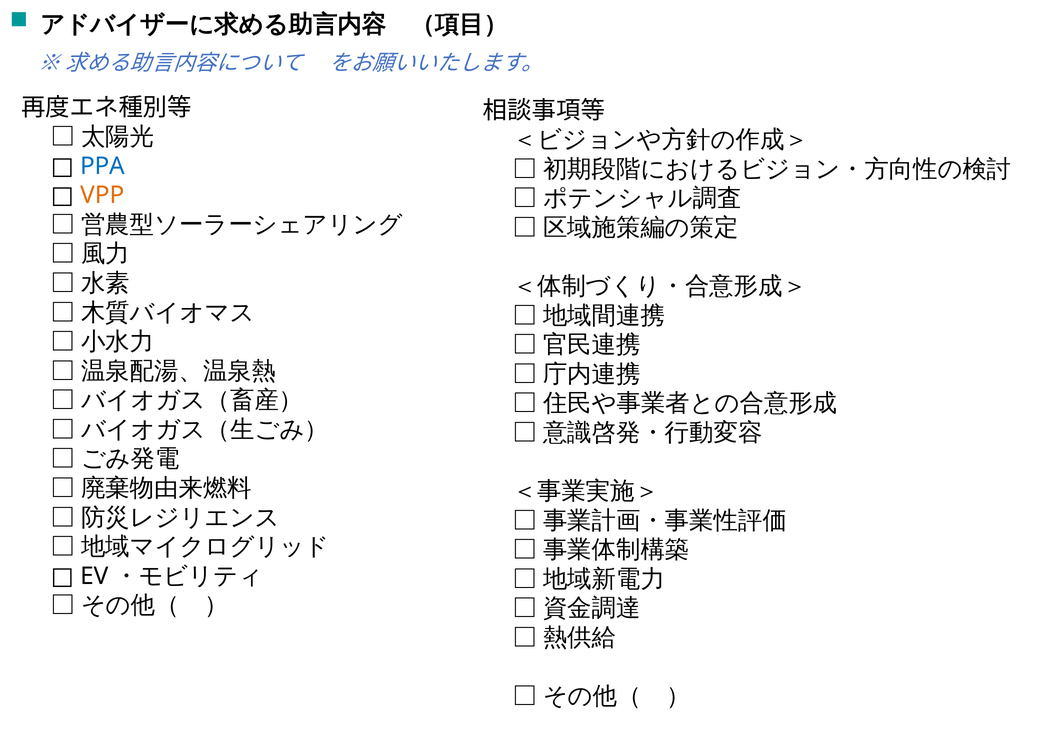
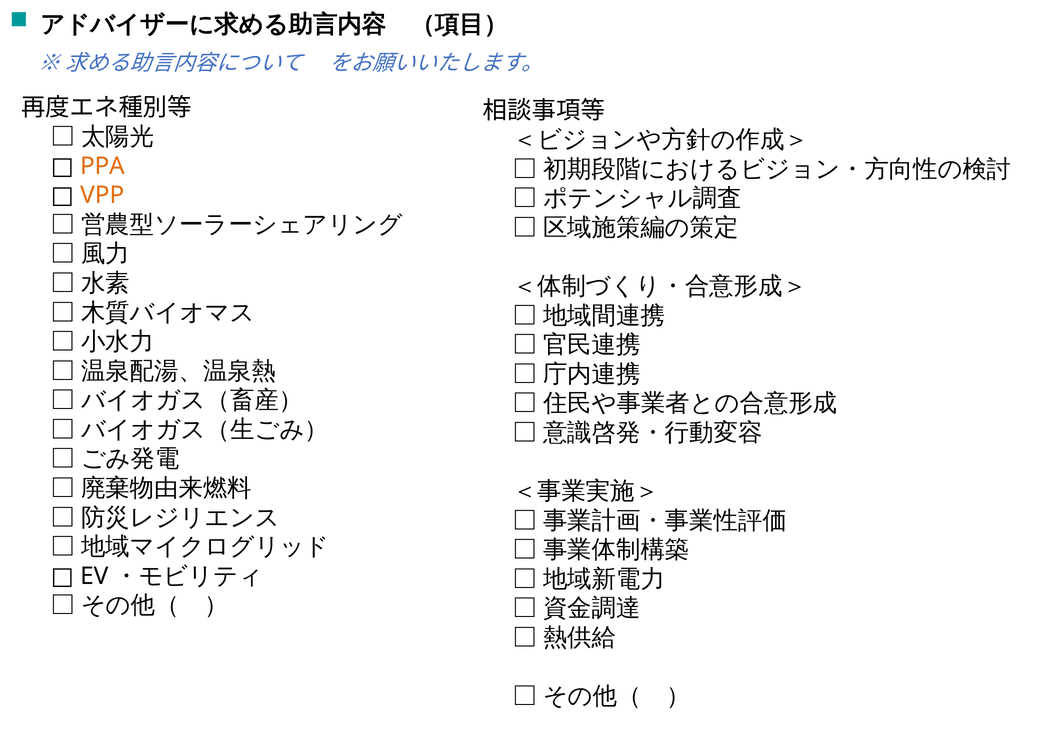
PPA colour: blue -> orange (102, 166)
